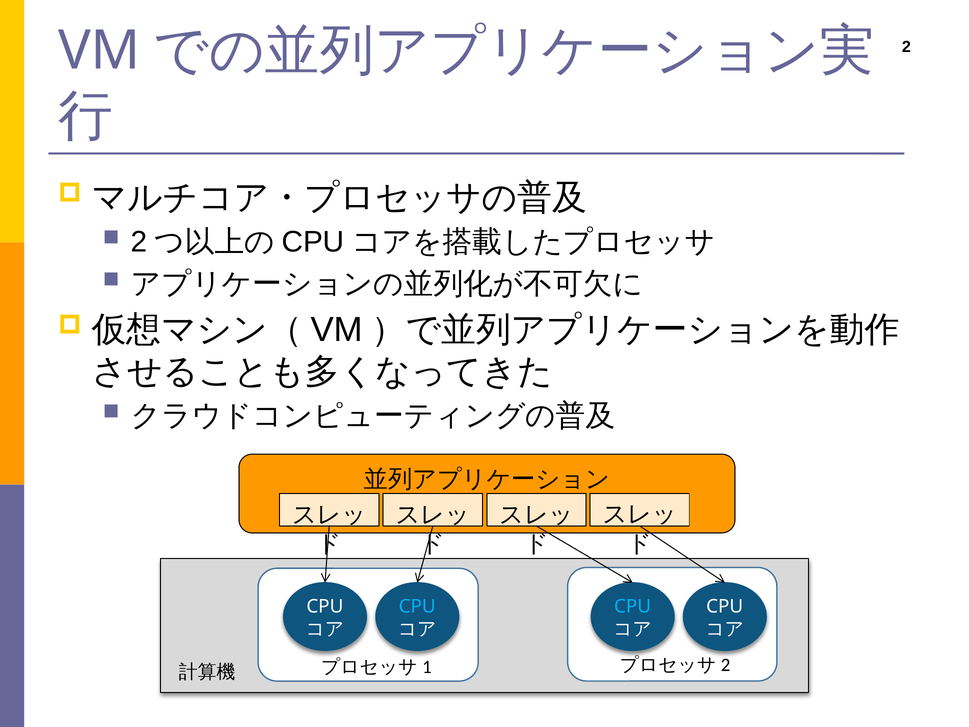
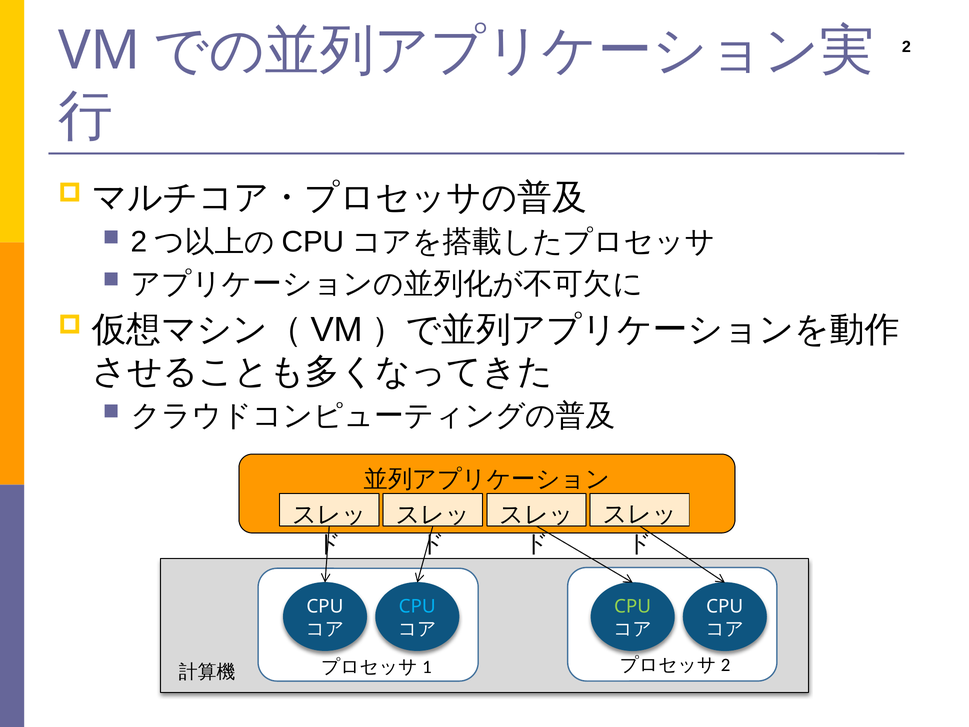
CPU colour: light blue -> light green (633, 606)
